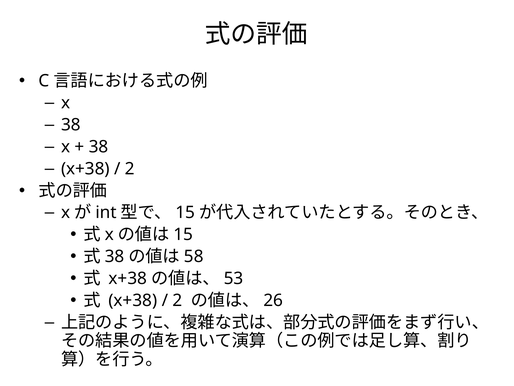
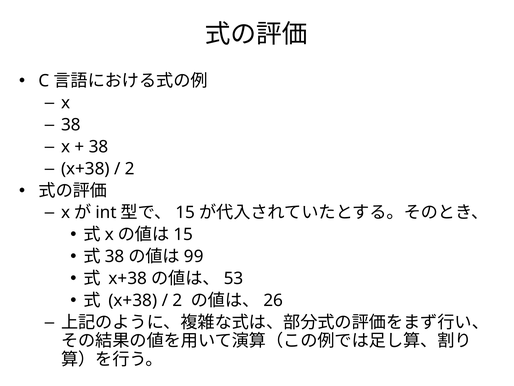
58: 58 -> 99 (194, 256)
